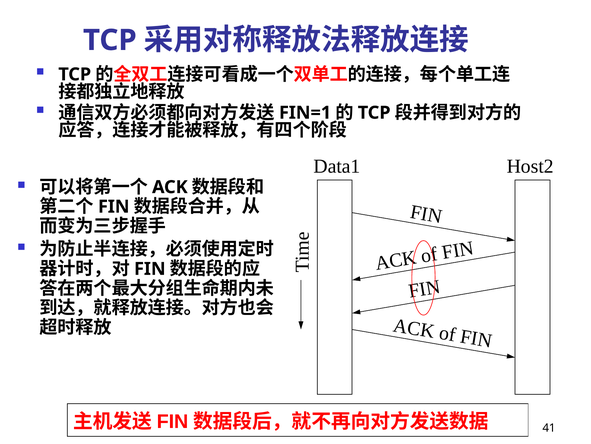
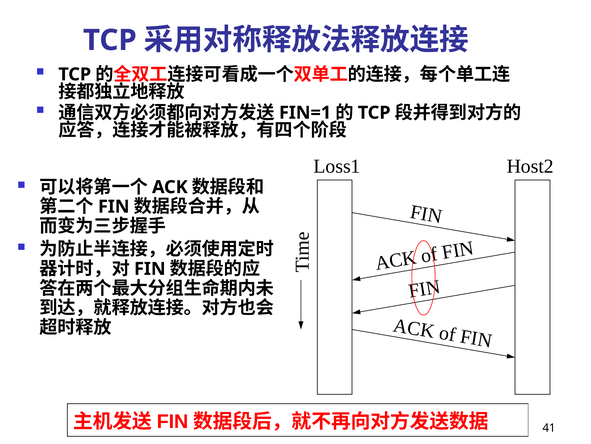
Data1: Data1 -> Loss1 (337, 166)
